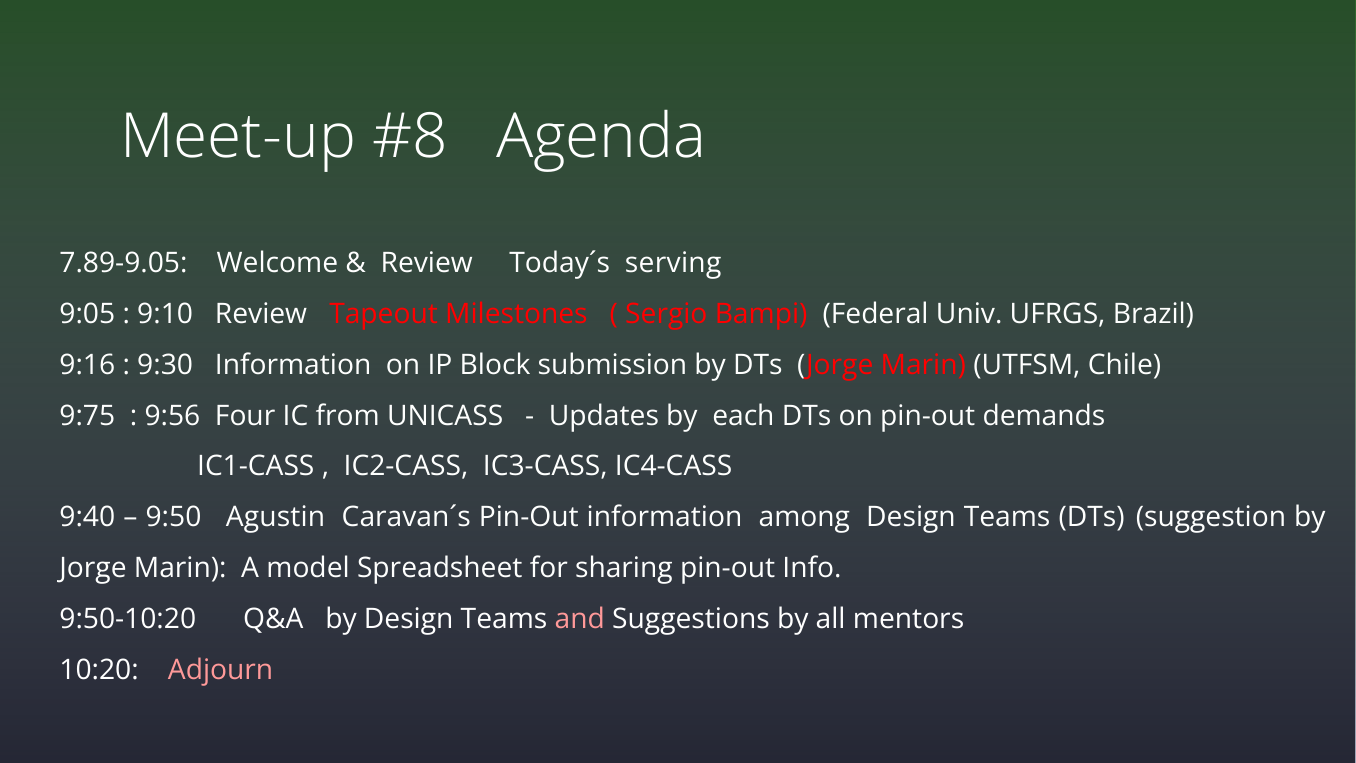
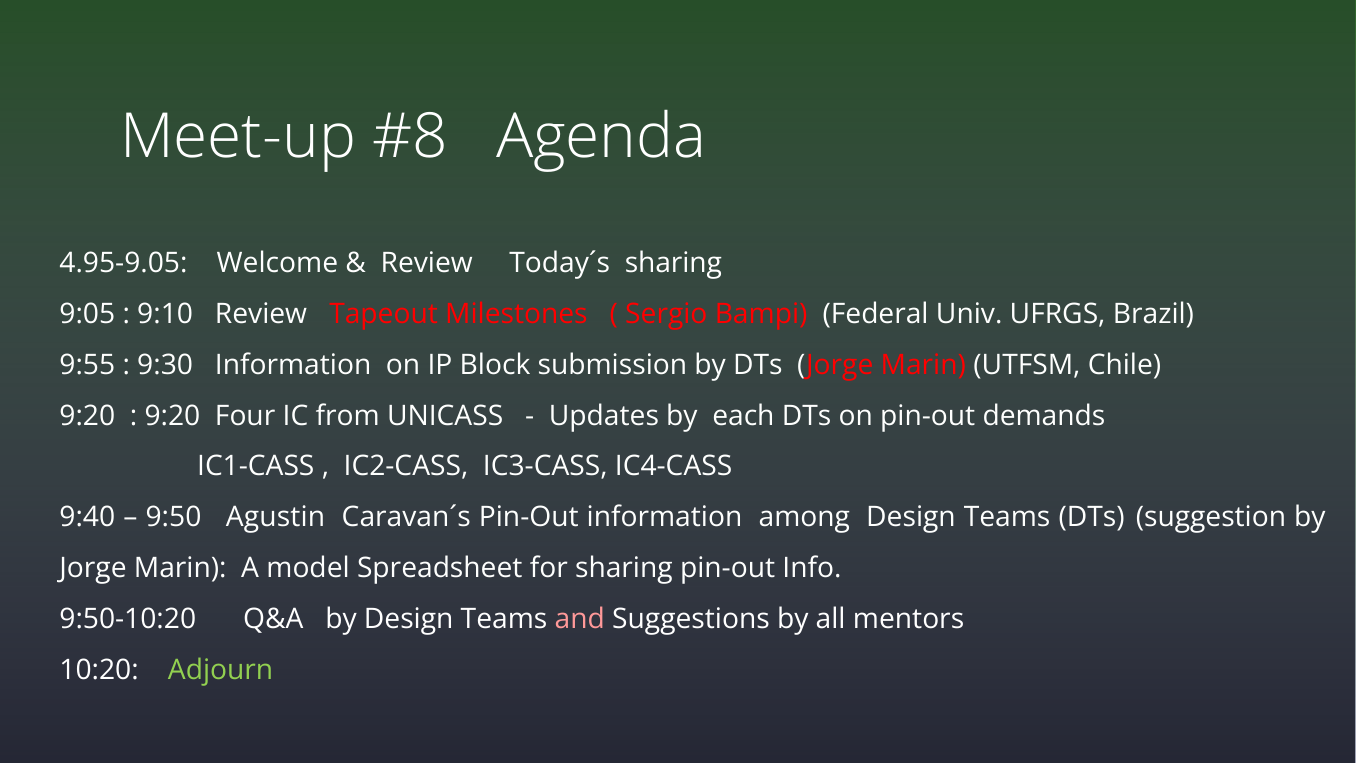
7.89-9.05: 7.89-9.05 -> 4.95-9.05 (123, 263)
Today´s serving: serving -> sharing (673, 263)
9:16: 9:16 -> 9:55 (87, 365)
9:75: 9:75 -> 9:20 (87, 416)
9:56: 9:56 -> 9:20 (172, 416)
Adjourn colour: pink -> light green (221, 670)
